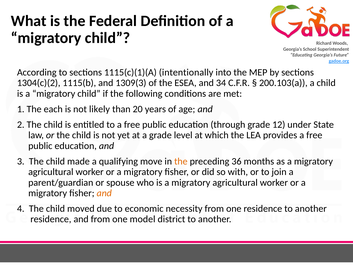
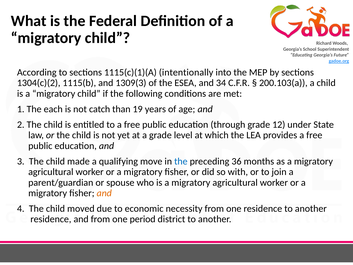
likely: likely -> catch (100, 109)
20: 20 -> 19 (138, 109)
the colour: orange -> blue (181, 161)
model: model -> period (143, 219)
